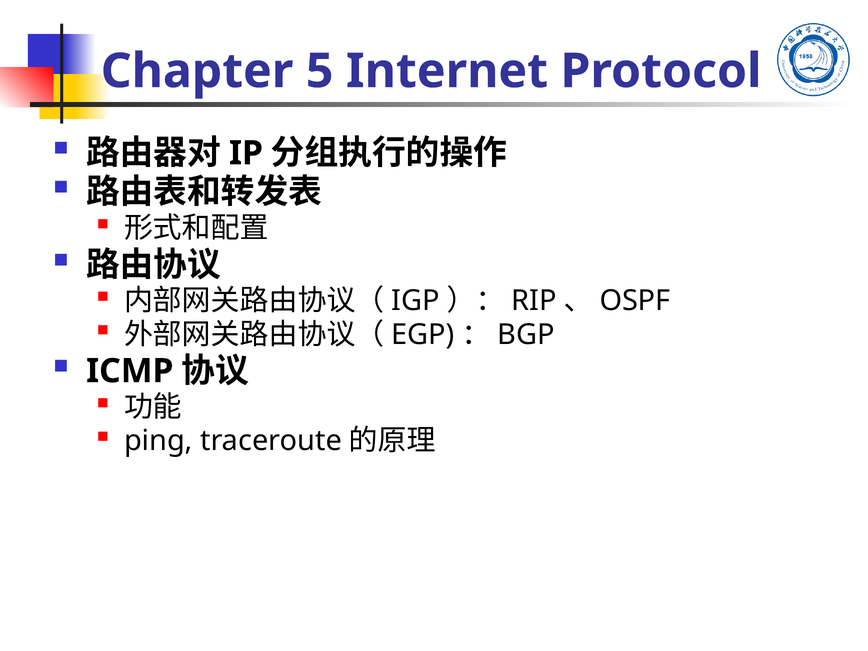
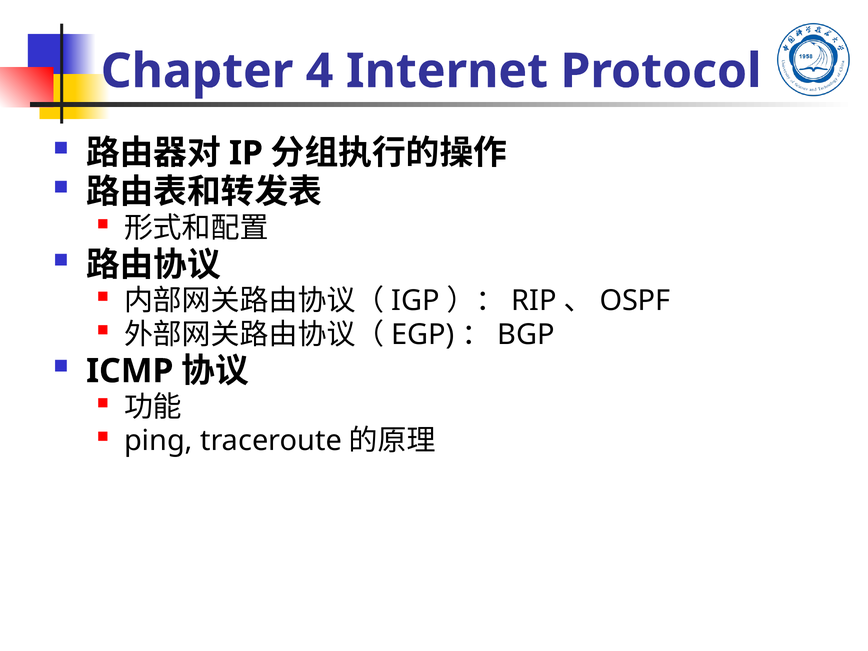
5: 5 -> 4 (320, 71)
